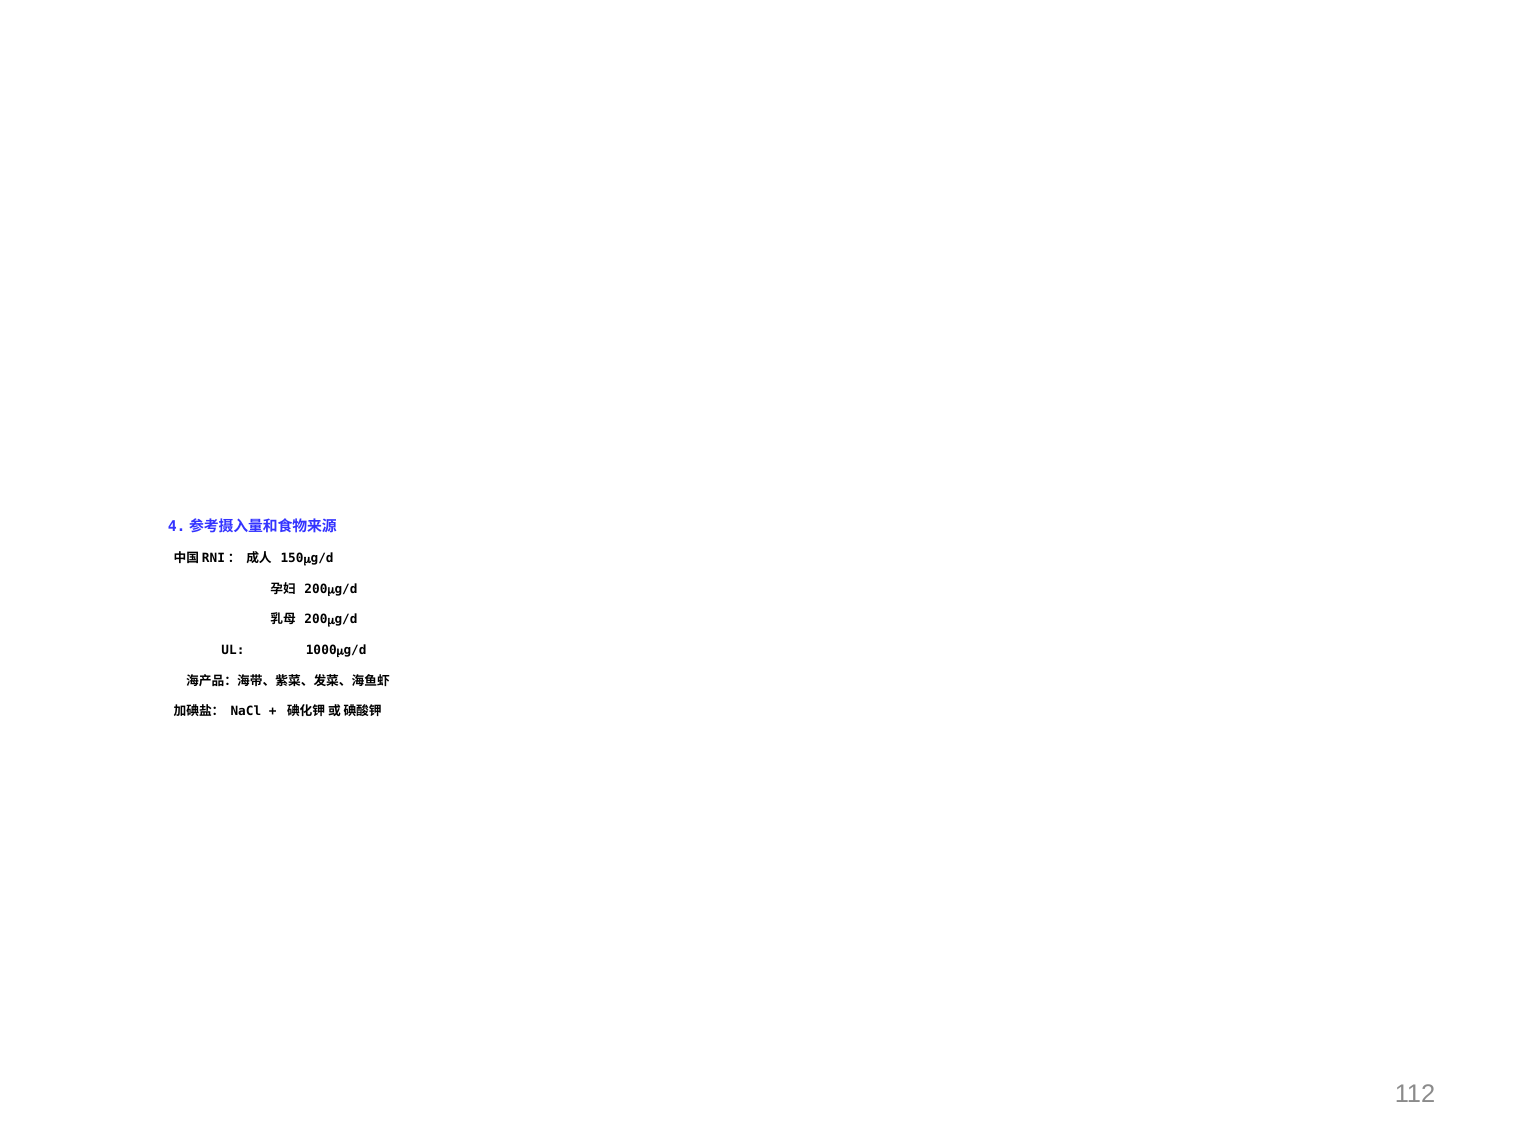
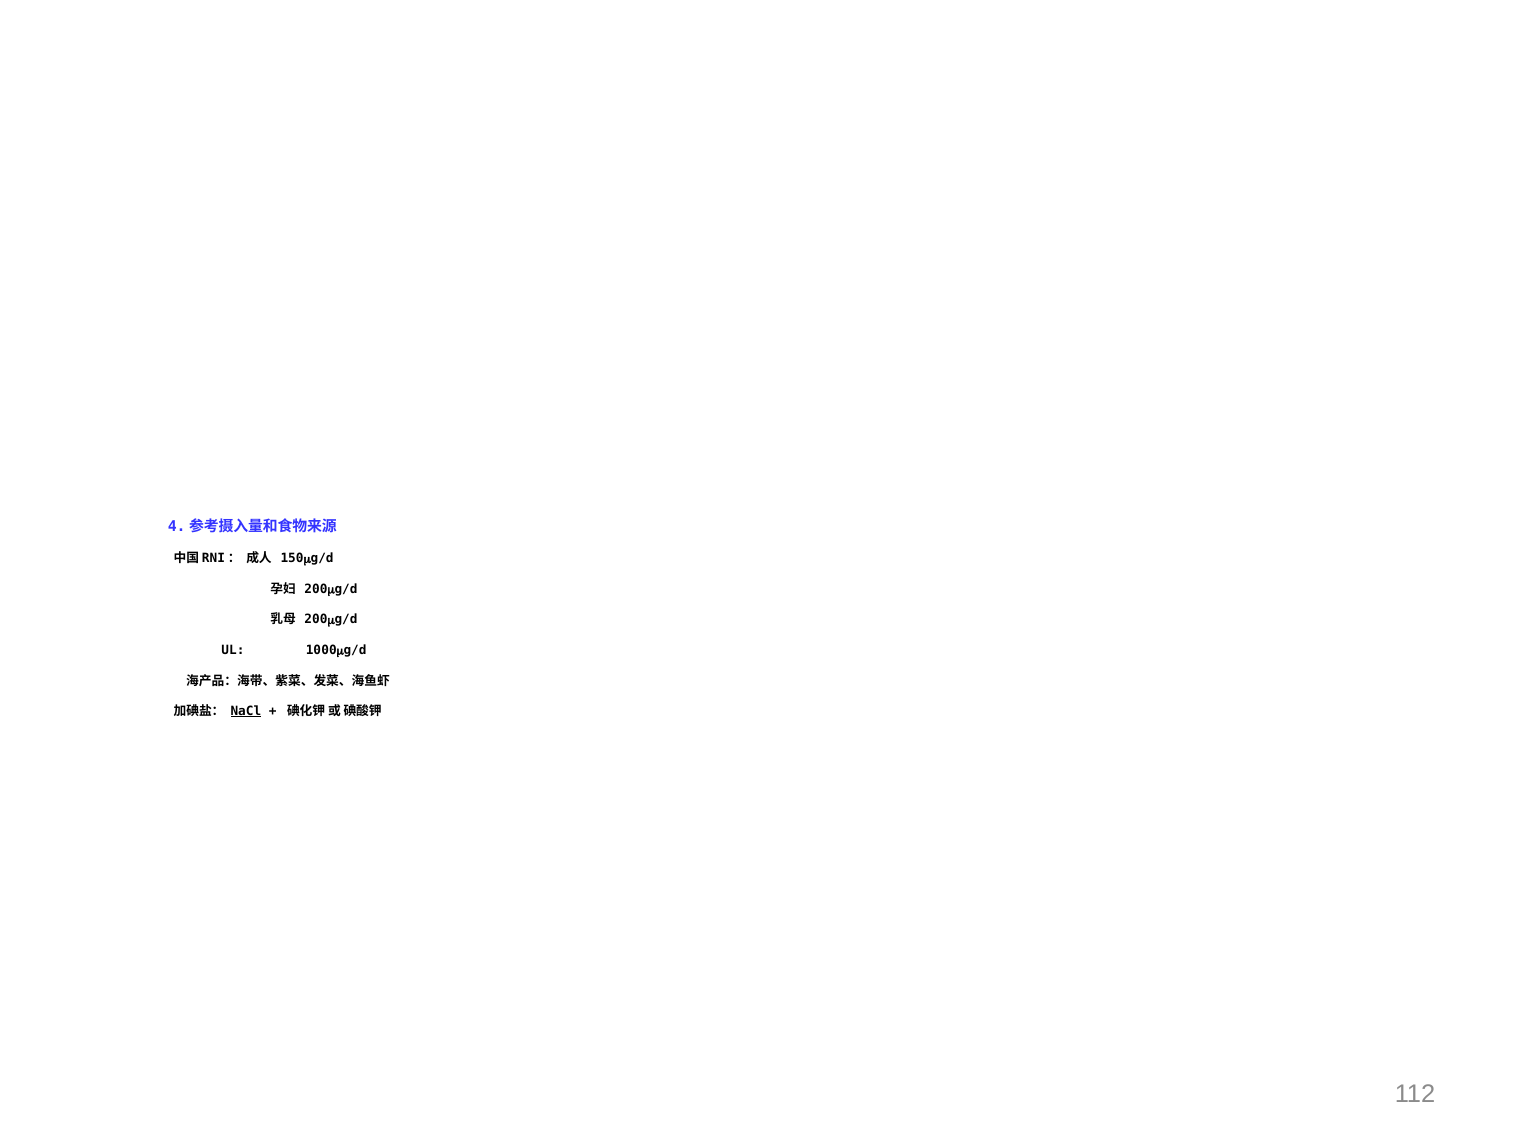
NaCl underline: none -> present (246, 711)
